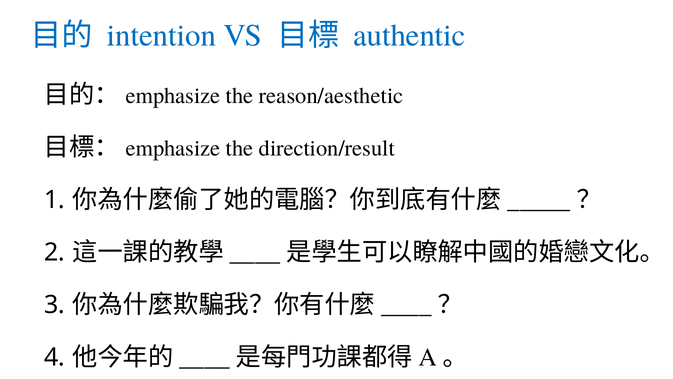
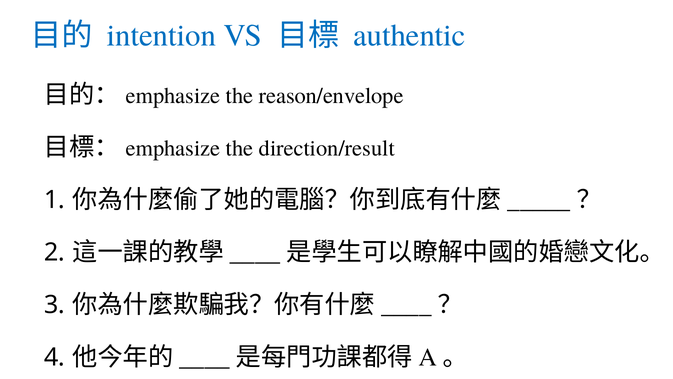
reason/aesthetic: reason/aesthetic -> reason/envelope (331, 96)
